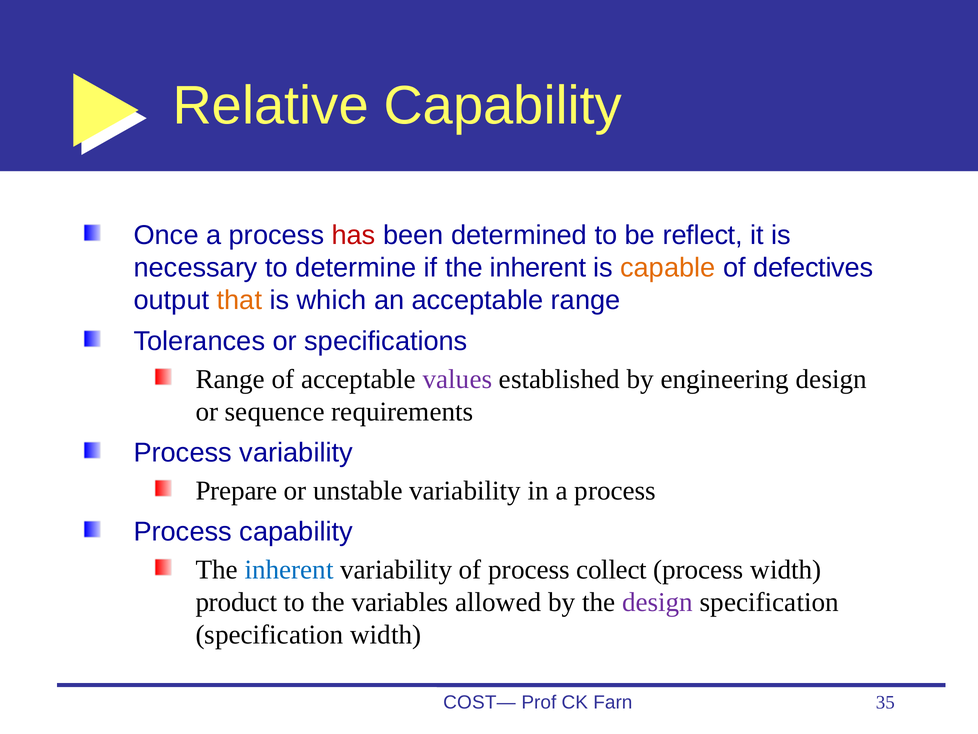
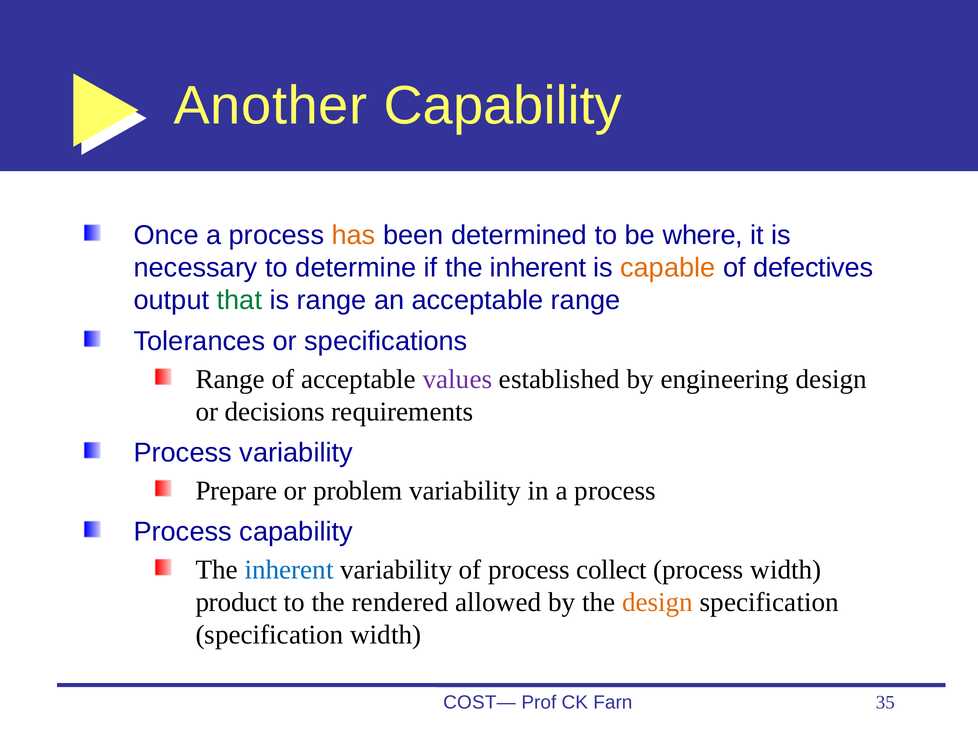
Relative: Relative -> Another (270, 106)
has colour: red -> orange (353, 235)
reflect: reflect -> where (703, 235)
that colour: orange -> green (239, 300)
is which: which -> range (332, 300)
sequence: sequence -> decisions (275, 412)
unstable: unstable -> problem (358, 490)
variables: variables -> rendered (400, 602)
design colour: purple -> orange (658, 602)
